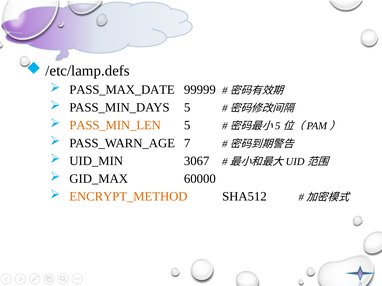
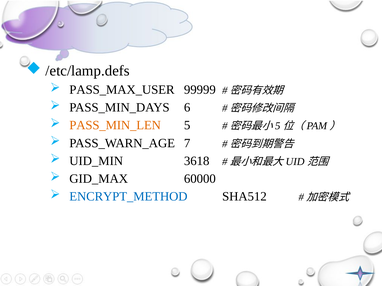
PASS_MAX_DATE: PASS_MAX_DATE -> PASS_MAX_USER (122, 90)
PASS_MIN_DAYS 5: 5 -> 6 (187, 108)
3067: 3067 -> 3618 (197, 161)
ENCRYPT_METHOD colour: orange -> blue (128, 197)
